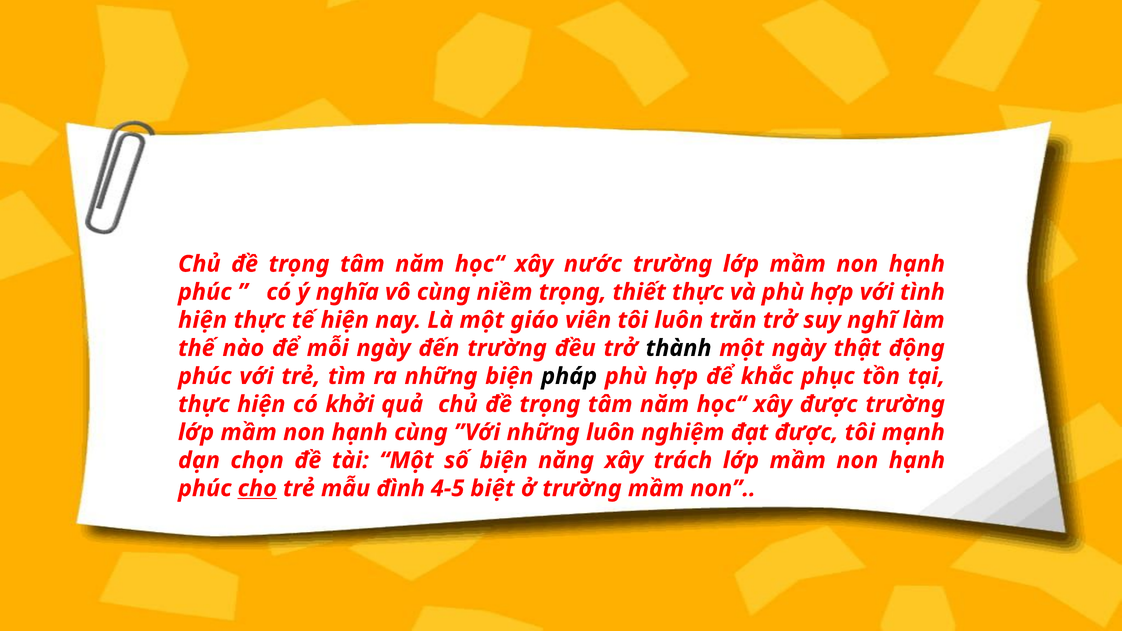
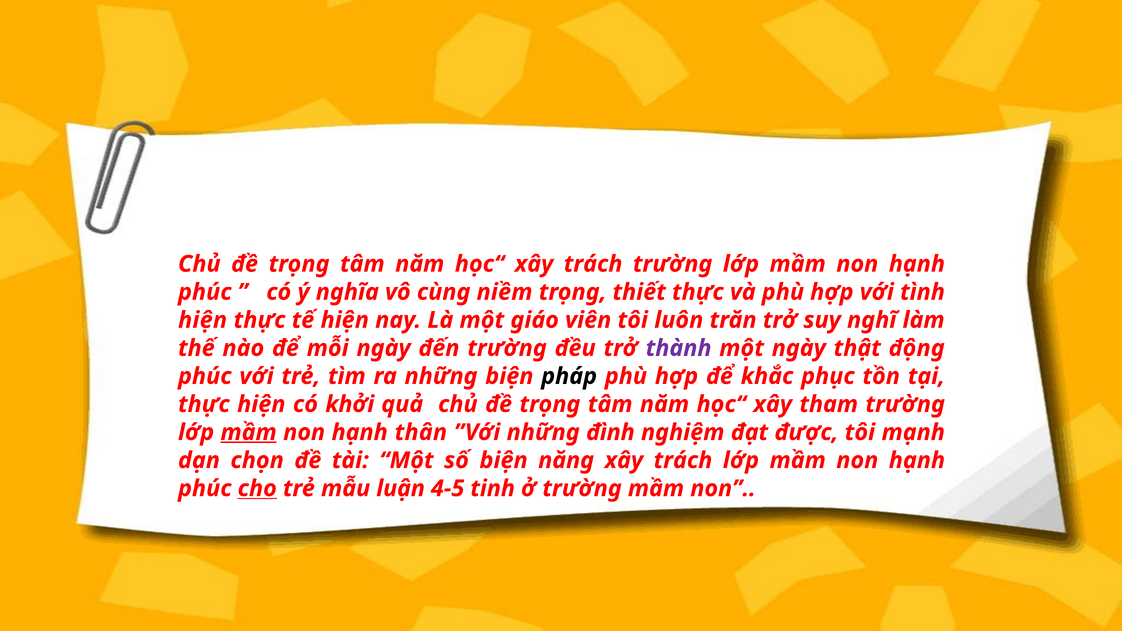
học“ xây nước: nước -> trách (593, 264)
thành colour: black -> purple (679, 348)
xây được: được -> tham (829, 404)
mầm underline: none -> present (249, 432)
hạnh cùng: cùng -> thân (421, 432)
những luôn: luôn -> đình (610, 432)
đình: đình -> luận (401, 489)
biệt: biệt -> tinh (493, 489)
